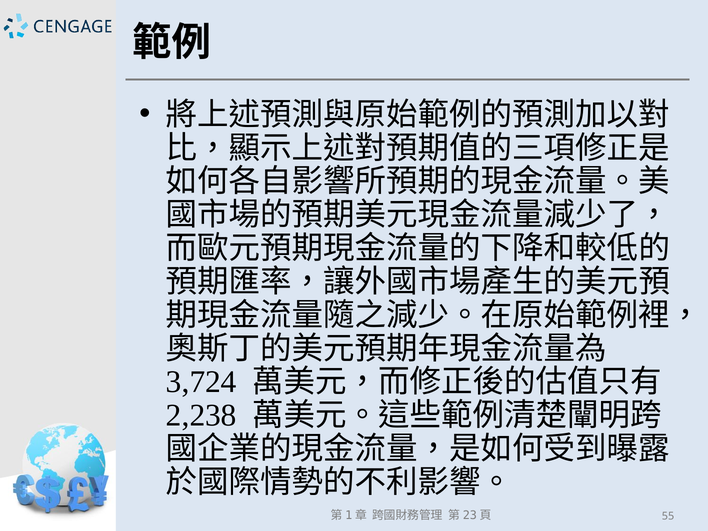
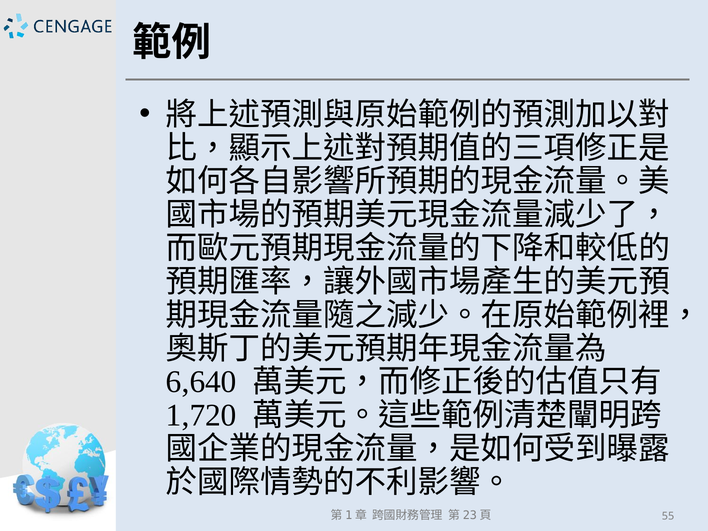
3,724: 3,724 -> 6,640 (201, 382)
2,238: 2,238 -> 1,720 (201, 416)
